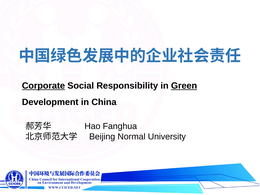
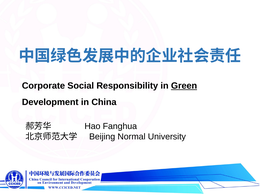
Corporate underline: present -> none (43, 86)
